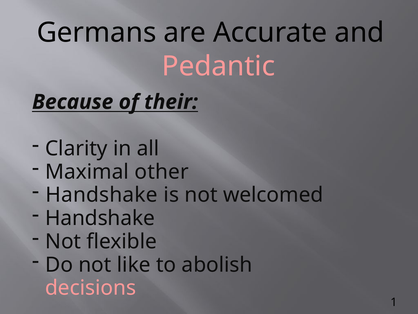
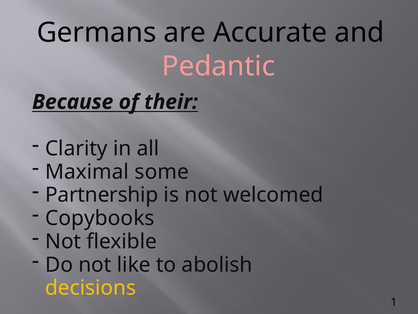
other: other -> some (162, 171)
Handshake: Handshake -> Partnership (102, 195)
Handshake: Handshake -> Copybooks (100, 218)
decisions colour: pink -> yellow (91, 288)
